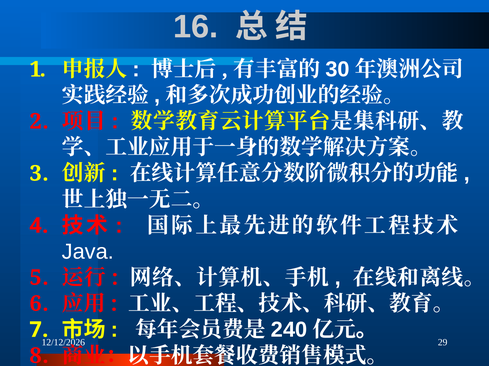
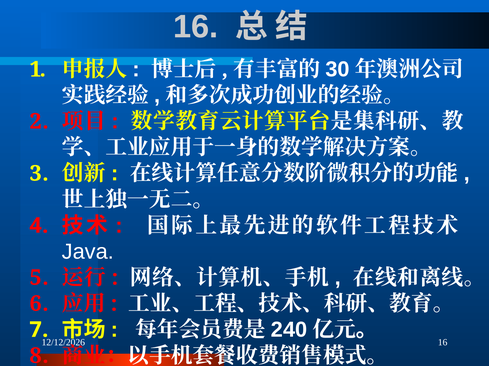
29: 29 -> 16 (443, 343)
